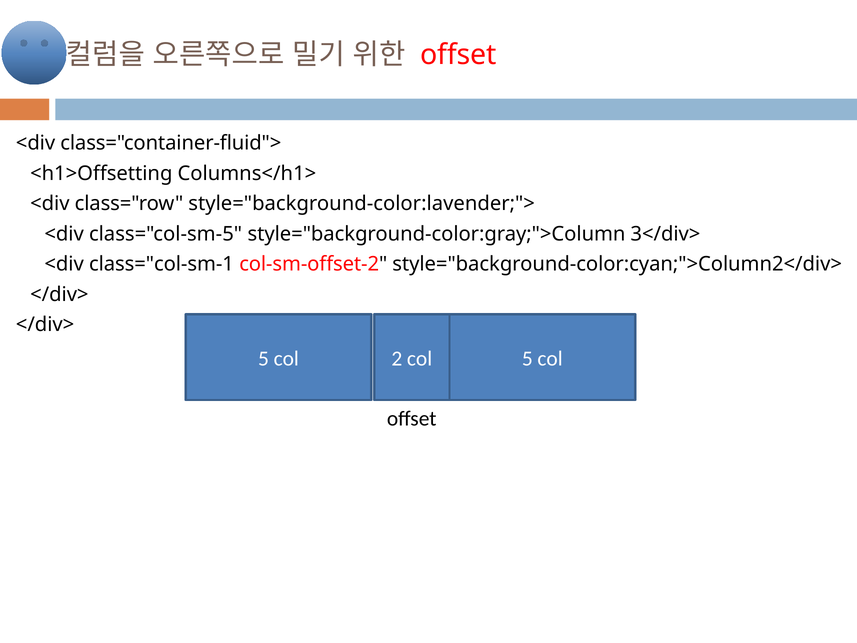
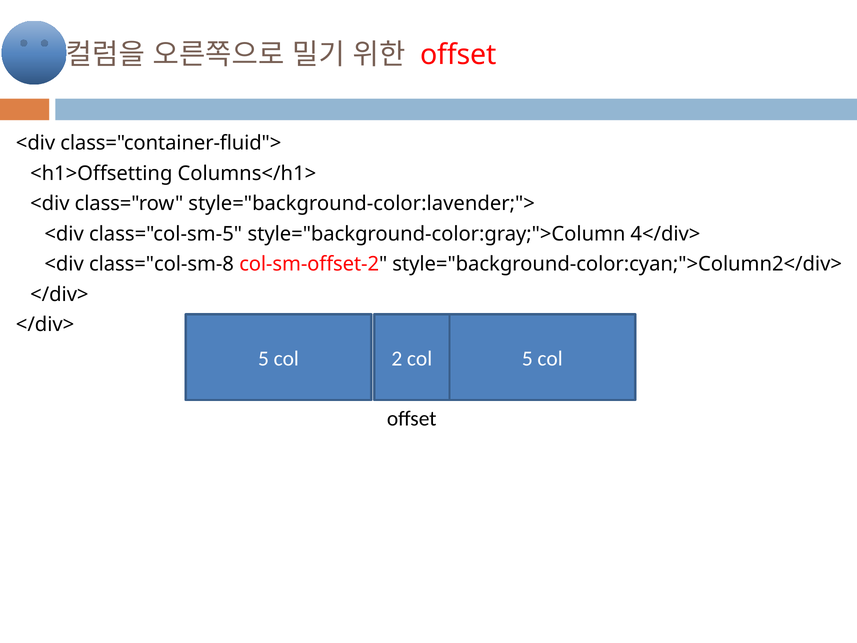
3</div>: 3</div> -> 4</div> (665, 234)
class="col-sm-1: class="col-sm-1 -> class="col-sm-8 (161, 264)
